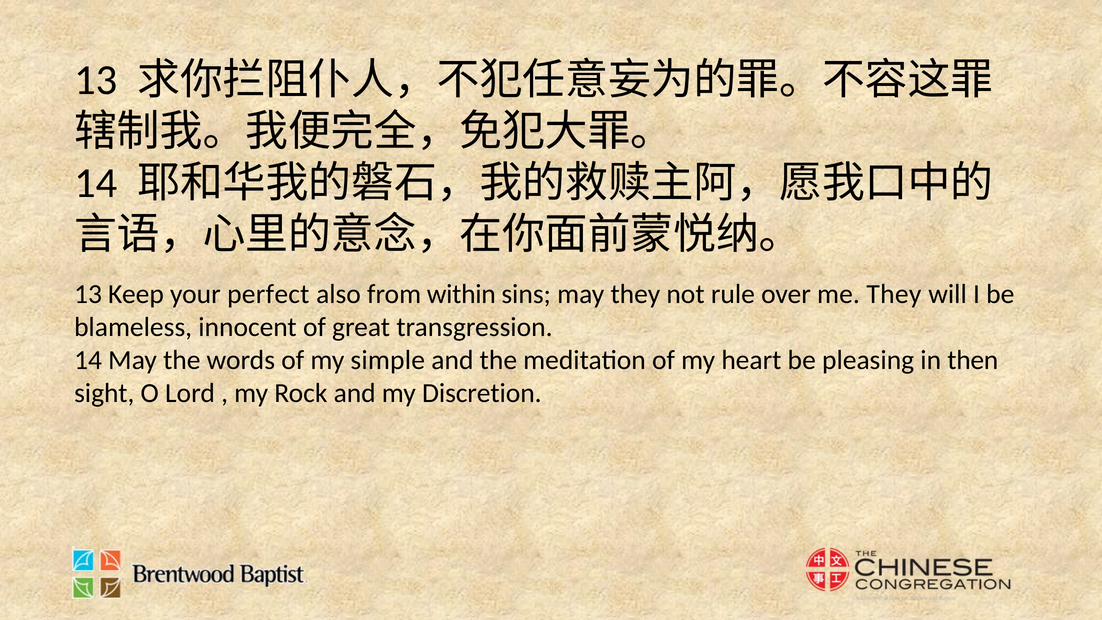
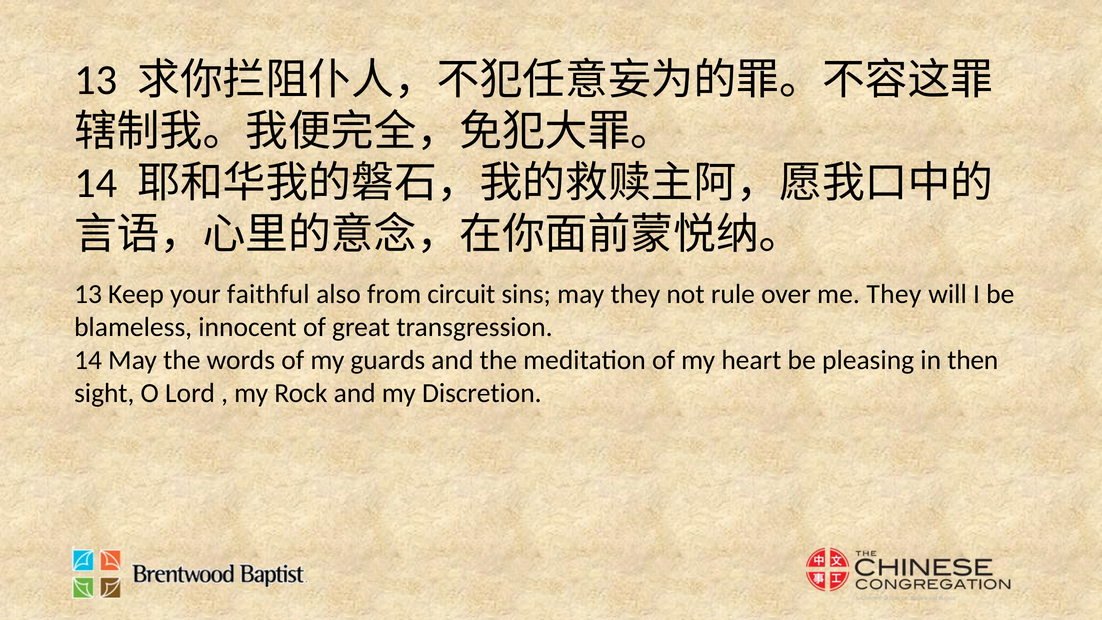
perfect: perfect -> faithful (268, 294)
within: within -> circuit (461, 294)
simple: simple -> guards (388, 360)
